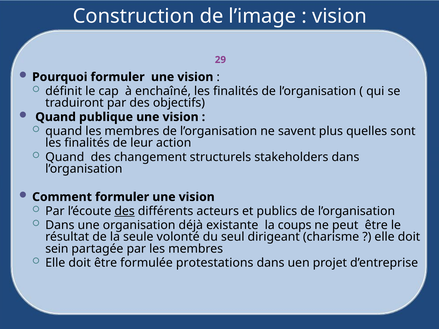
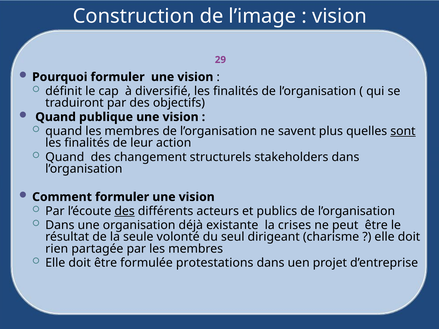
enchaîné: enchaîné -> diversifié (163, 91)
sont underline: none -> present (403, 131)
coups: coups -> crises (295, 225)
sein: sein -> rien (57, 249)
